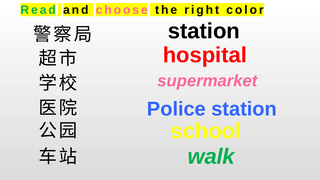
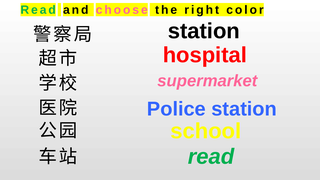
walk: walk -> read (211, 157)
